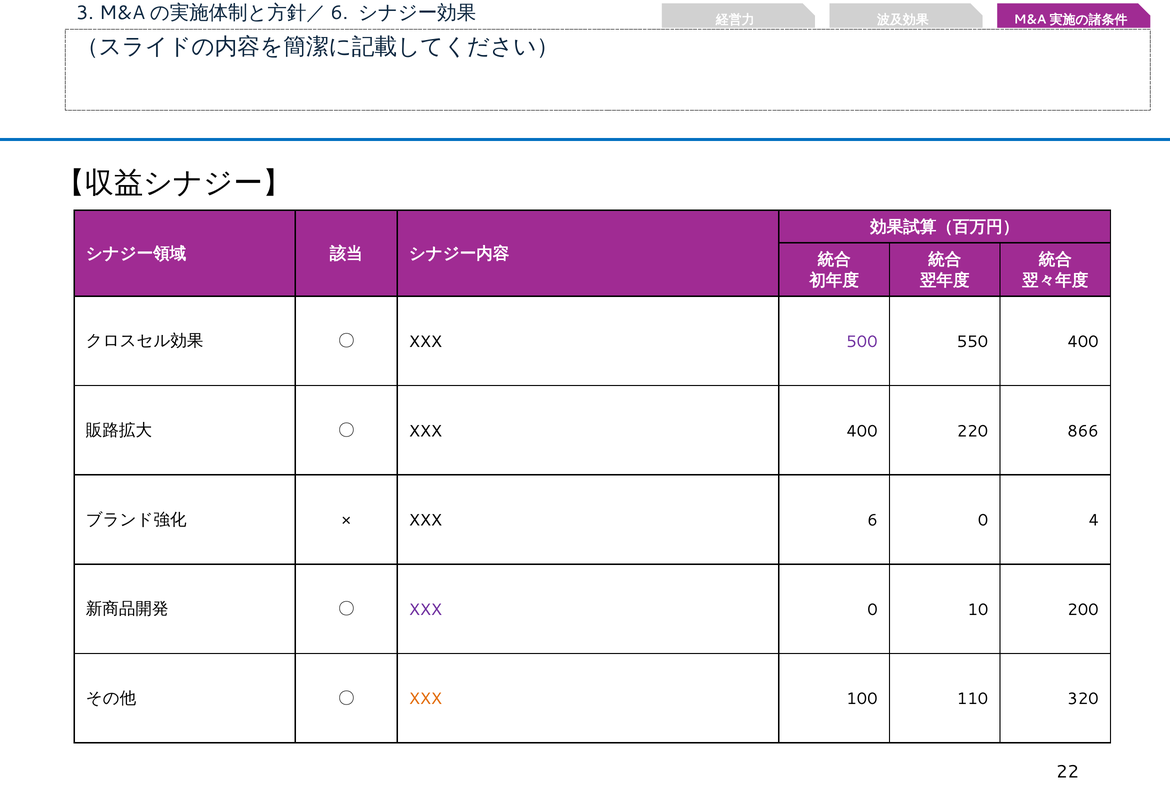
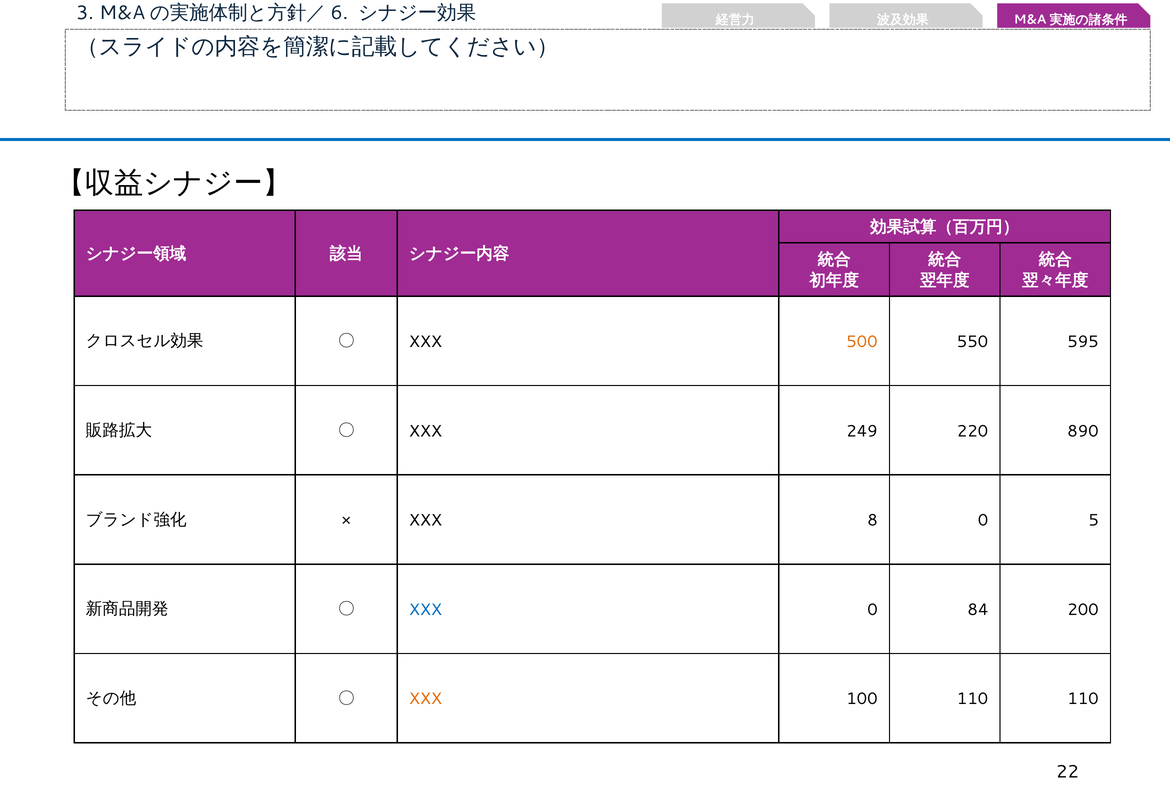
500 colour: purple -> orange (862, 342)
550 400: 400 -> 595 (1083, 342)
XXX 400: 400 -> 249 (862, 431)
866: 866 -> 890 (1083, 431)
6: 6 -> 8 (873, 520)
4: 4 -> 5 (1094, 520)
XXX colour: purple -> blue (425, 610)
10: 10 -> 84 (978, 610)
110 320: 320 -> 110 (1083, 699)
